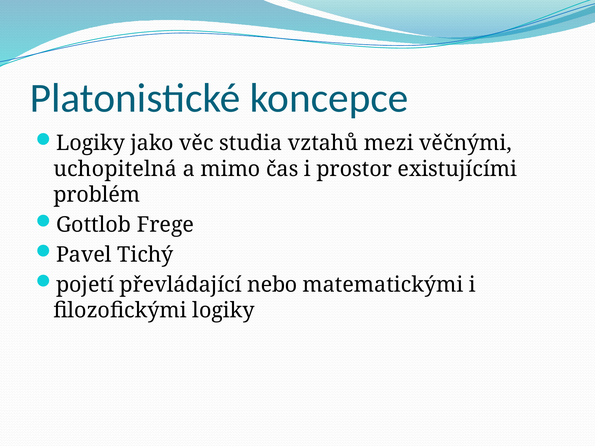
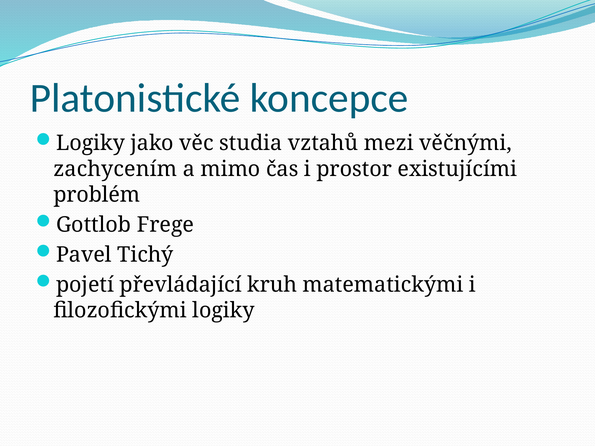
uchopitelná: uchopitelná -> zachycením (115, 169)
nebo: nebo -> kruh (272, 285)
